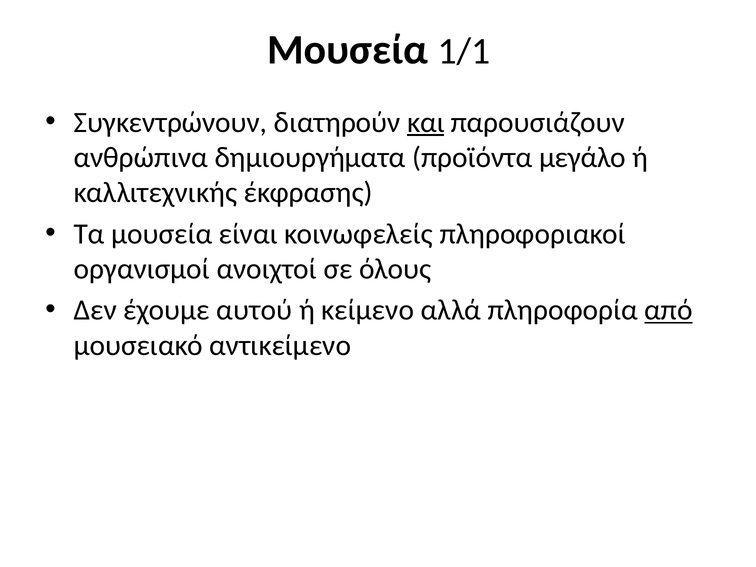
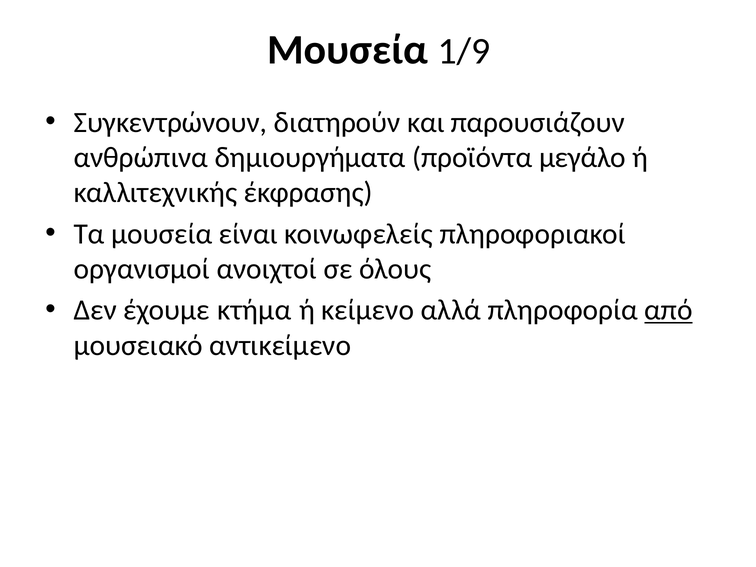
1/1: 1/1 -> 1/9 (464, 52)
και underline: present -> none (426, 122)
αυτού: αυτού -> κτήμα (254, 310)
